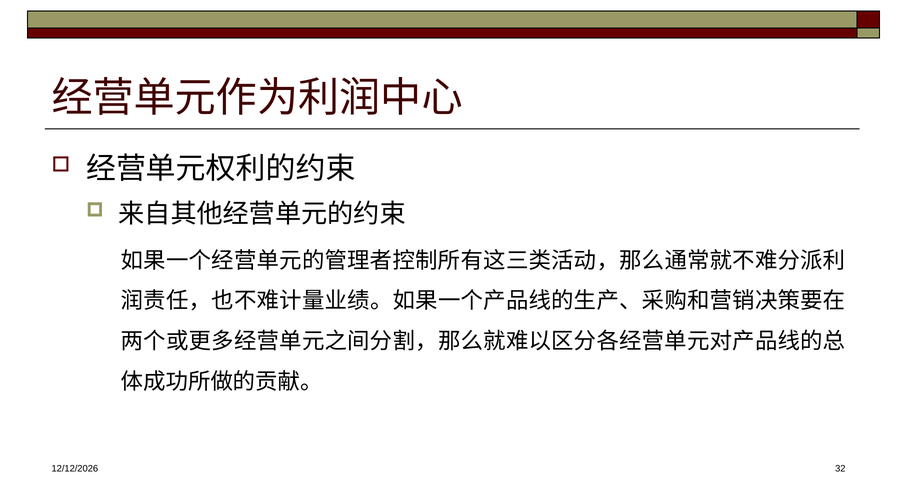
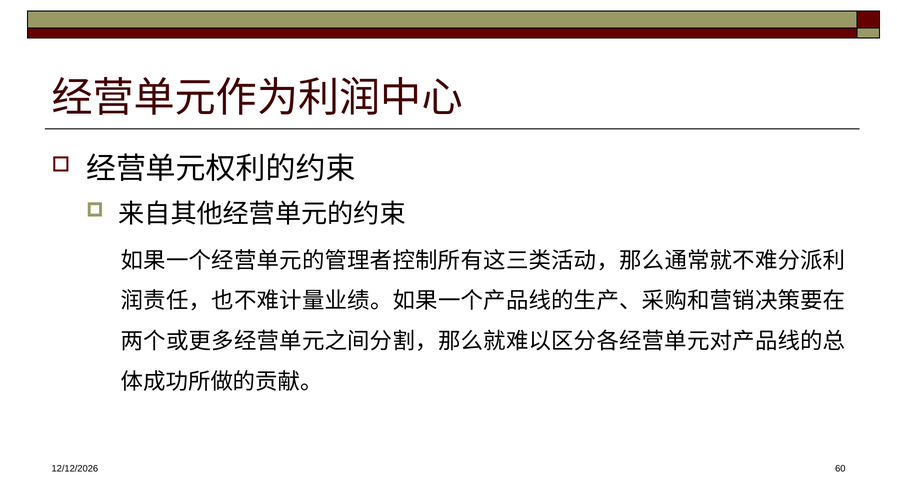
32: 32 -> 60 (840, 469)
